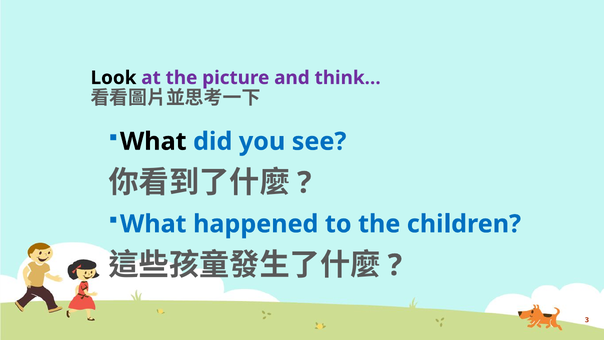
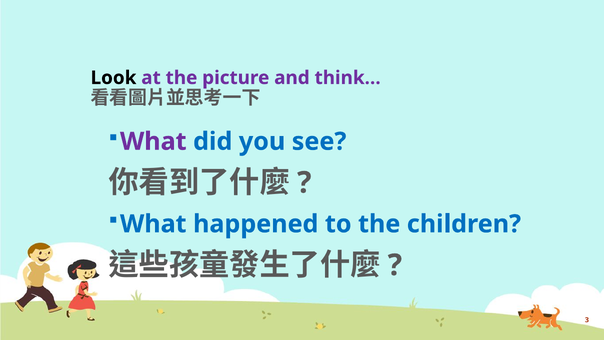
What colour: black -> purple (153, 141)
